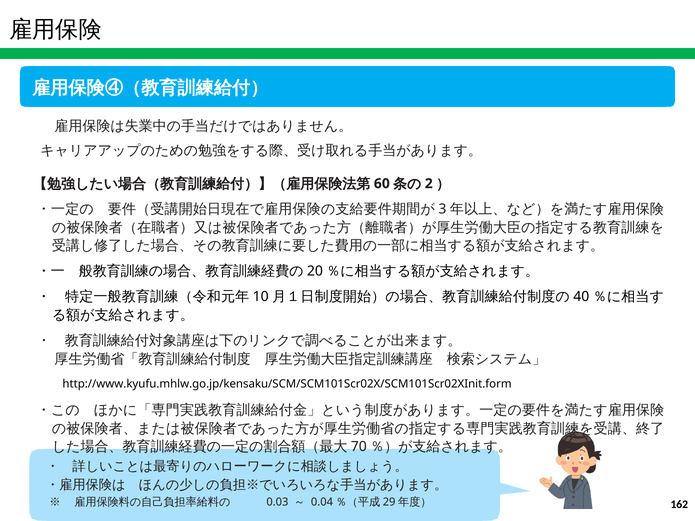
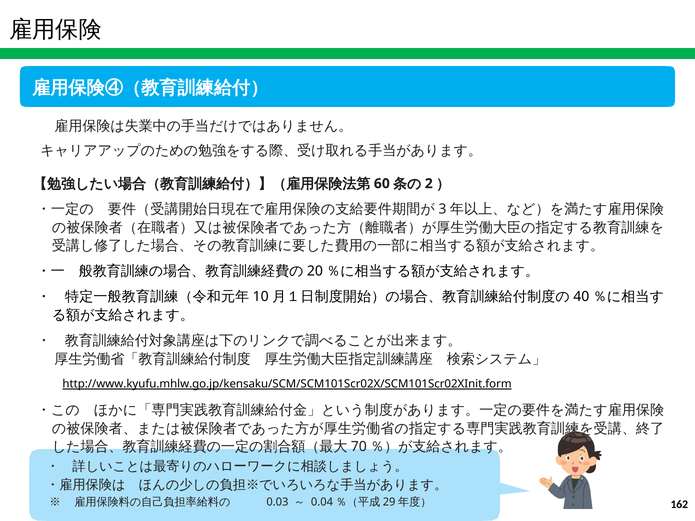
http://www.kyufu.mhlw.go.jp/kensaku/SCM/SCM101Scr02X/SCM101Scr02XInit.form underline: none -> present (287, 384)
